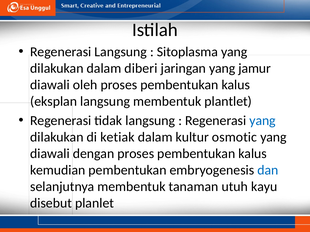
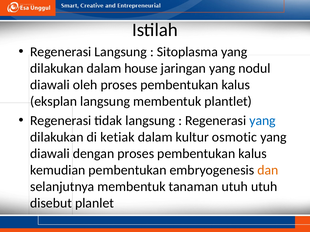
diberi: diberi -> house (141, 68)
jamur: jamur -> nodul (255, 68)
dan colour: blue -> orange (268, 170)
utuh kayu: kayu -> utuh (264, 187)
